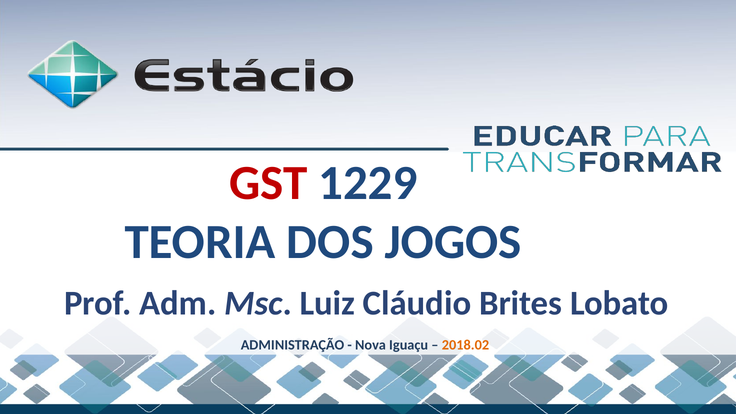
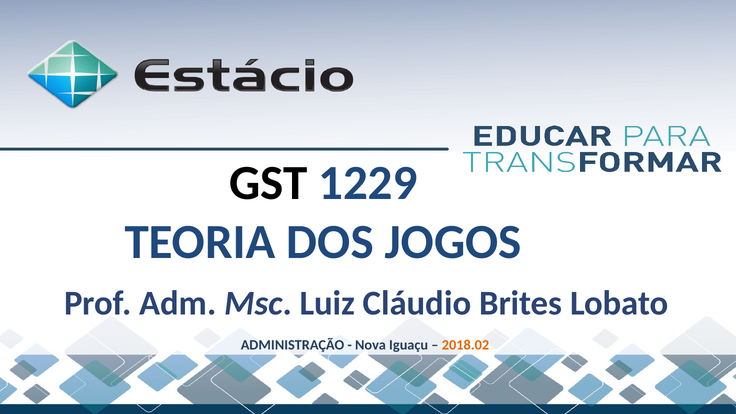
GST colour: red -> black (268, 183)
